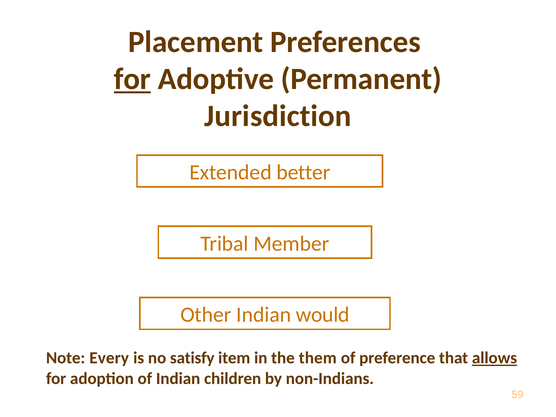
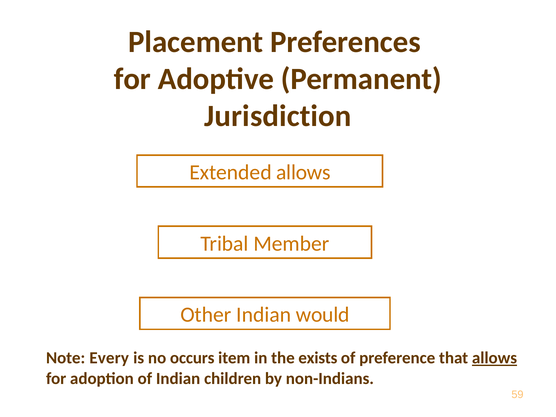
for underline: present -> none (132, 79)
Extended better: better -> allows (303, 172)
satisfy: satisfy -> occurs (192, 358)
them: them -> exists (318, 358)
